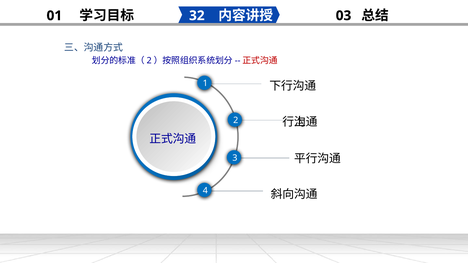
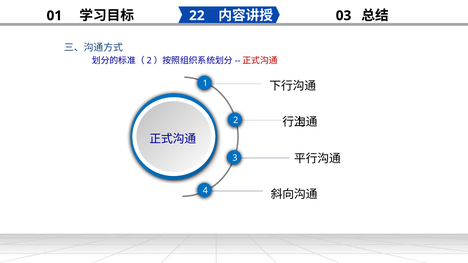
32: 32 -> 22 (197, 16)
